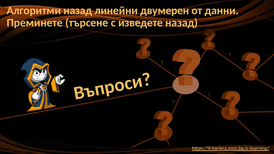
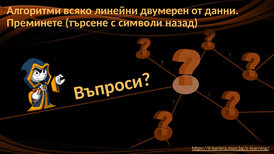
Алгоритми назад: назад -> всяко (78, 10)
изведете: изведете -> символи (140, 23)
